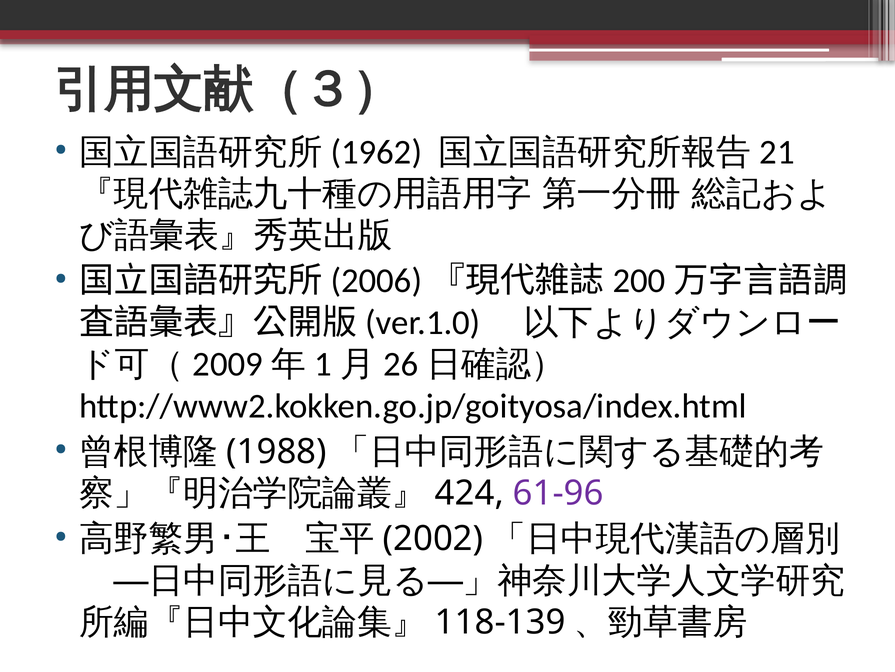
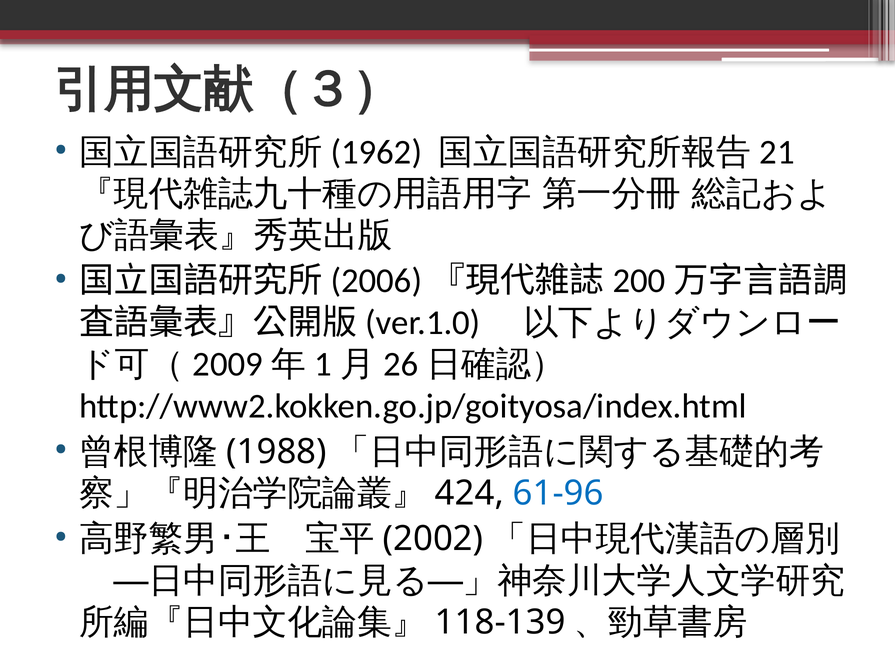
61-96 colour: purple -> blue (558, 493)
